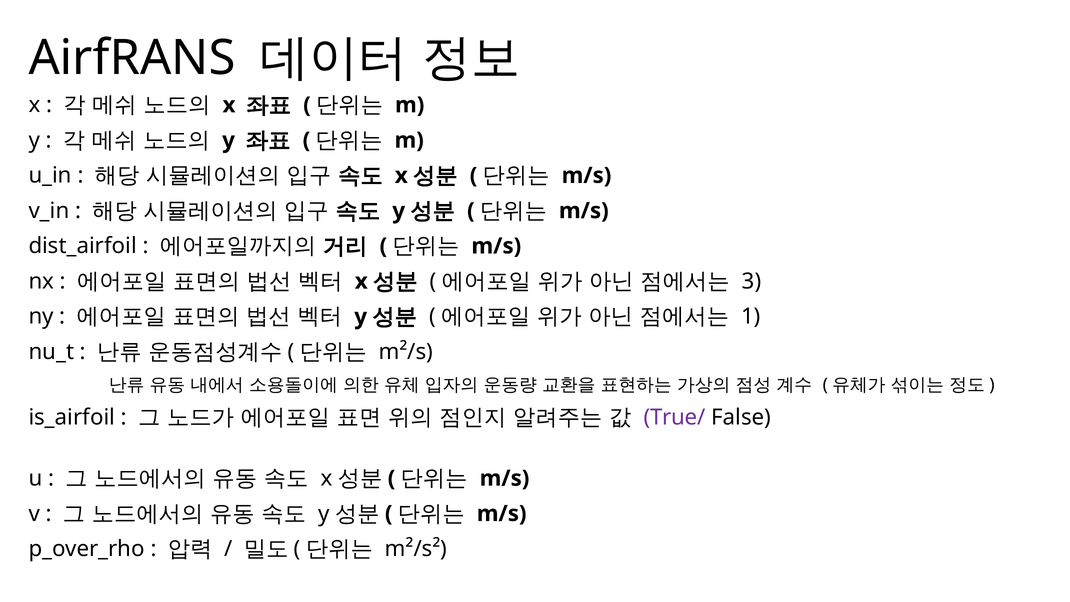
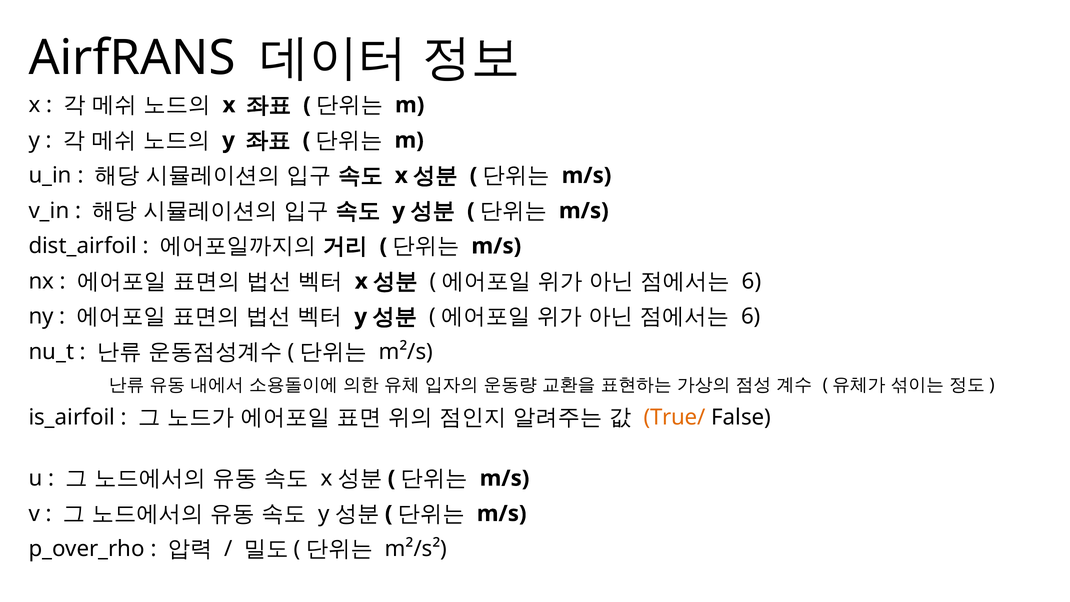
3: 3 -> 6 (752, 281)
1: 1 -> 6 (751, 317)
True/ colour: purple -> orange (675, 417)
